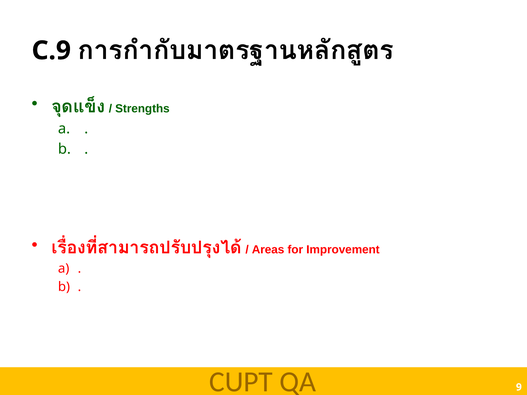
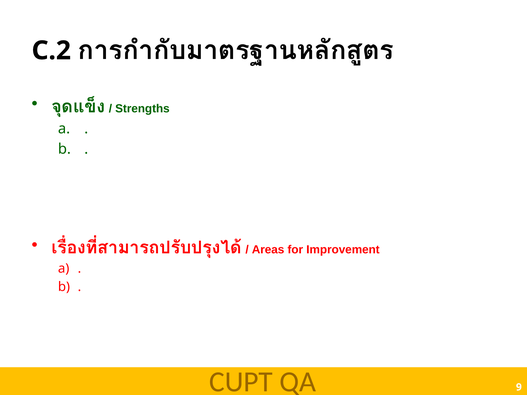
C.9: C.9 -> C.2 (51, 51)
